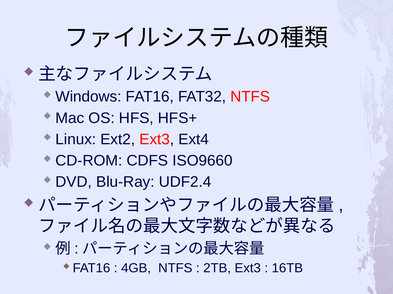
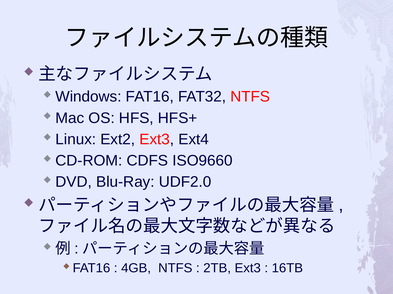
UDF2.4: UDF2.4 -> UDF2.0 (185, 182)
